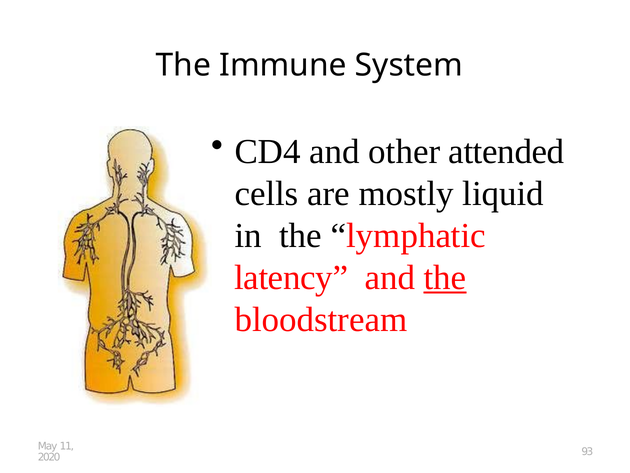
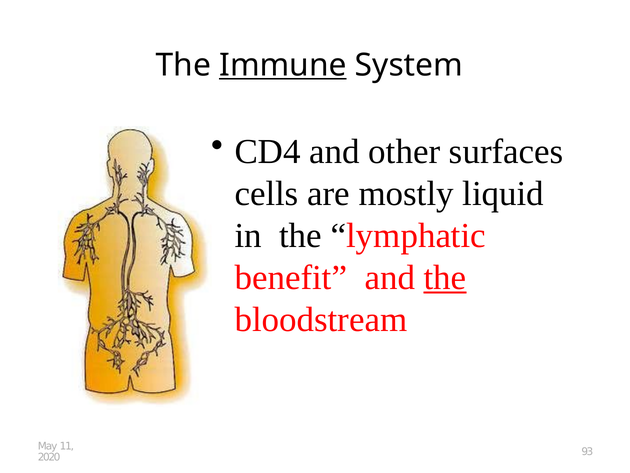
Immune underline: none -> present (283, 65)
attended: attended -> surfaces (506, 151)
latency: latency -> benefit (291, 277)
